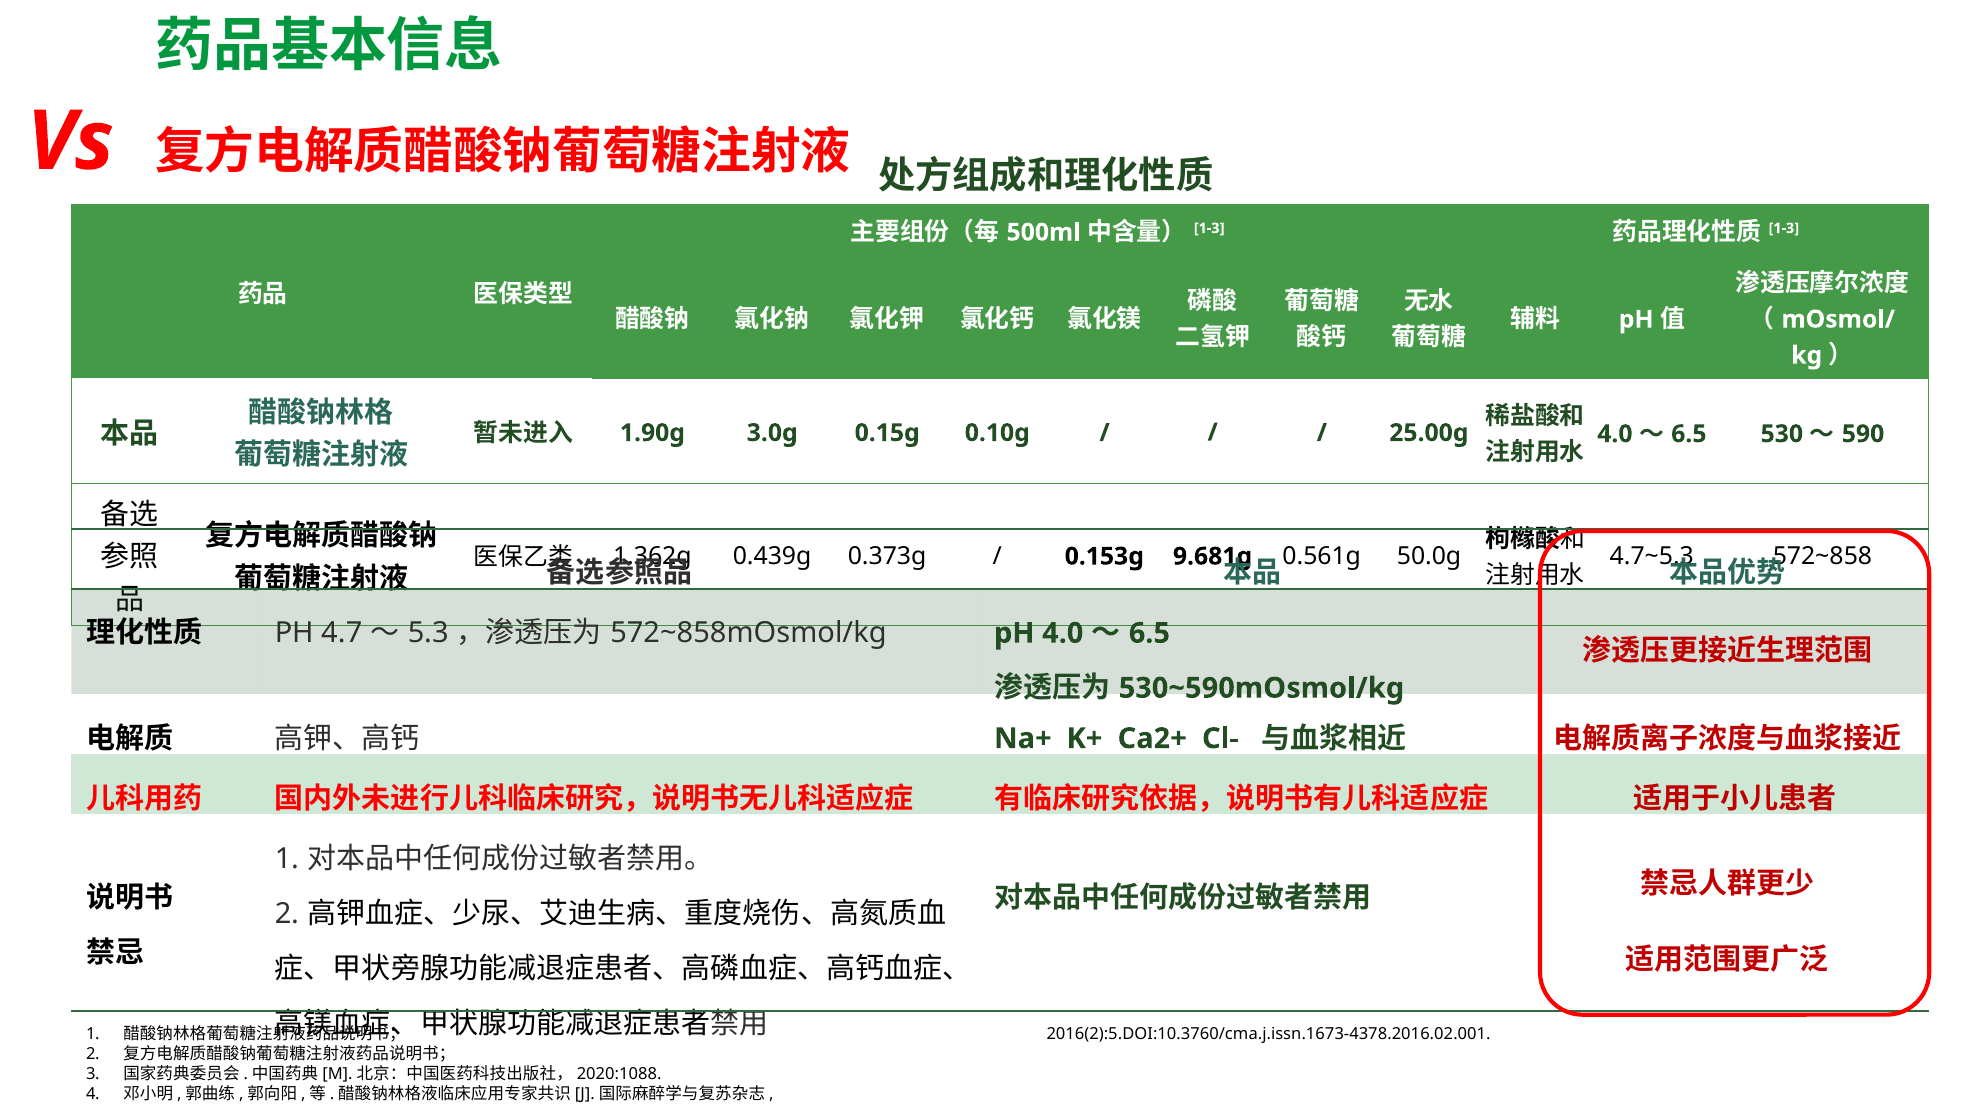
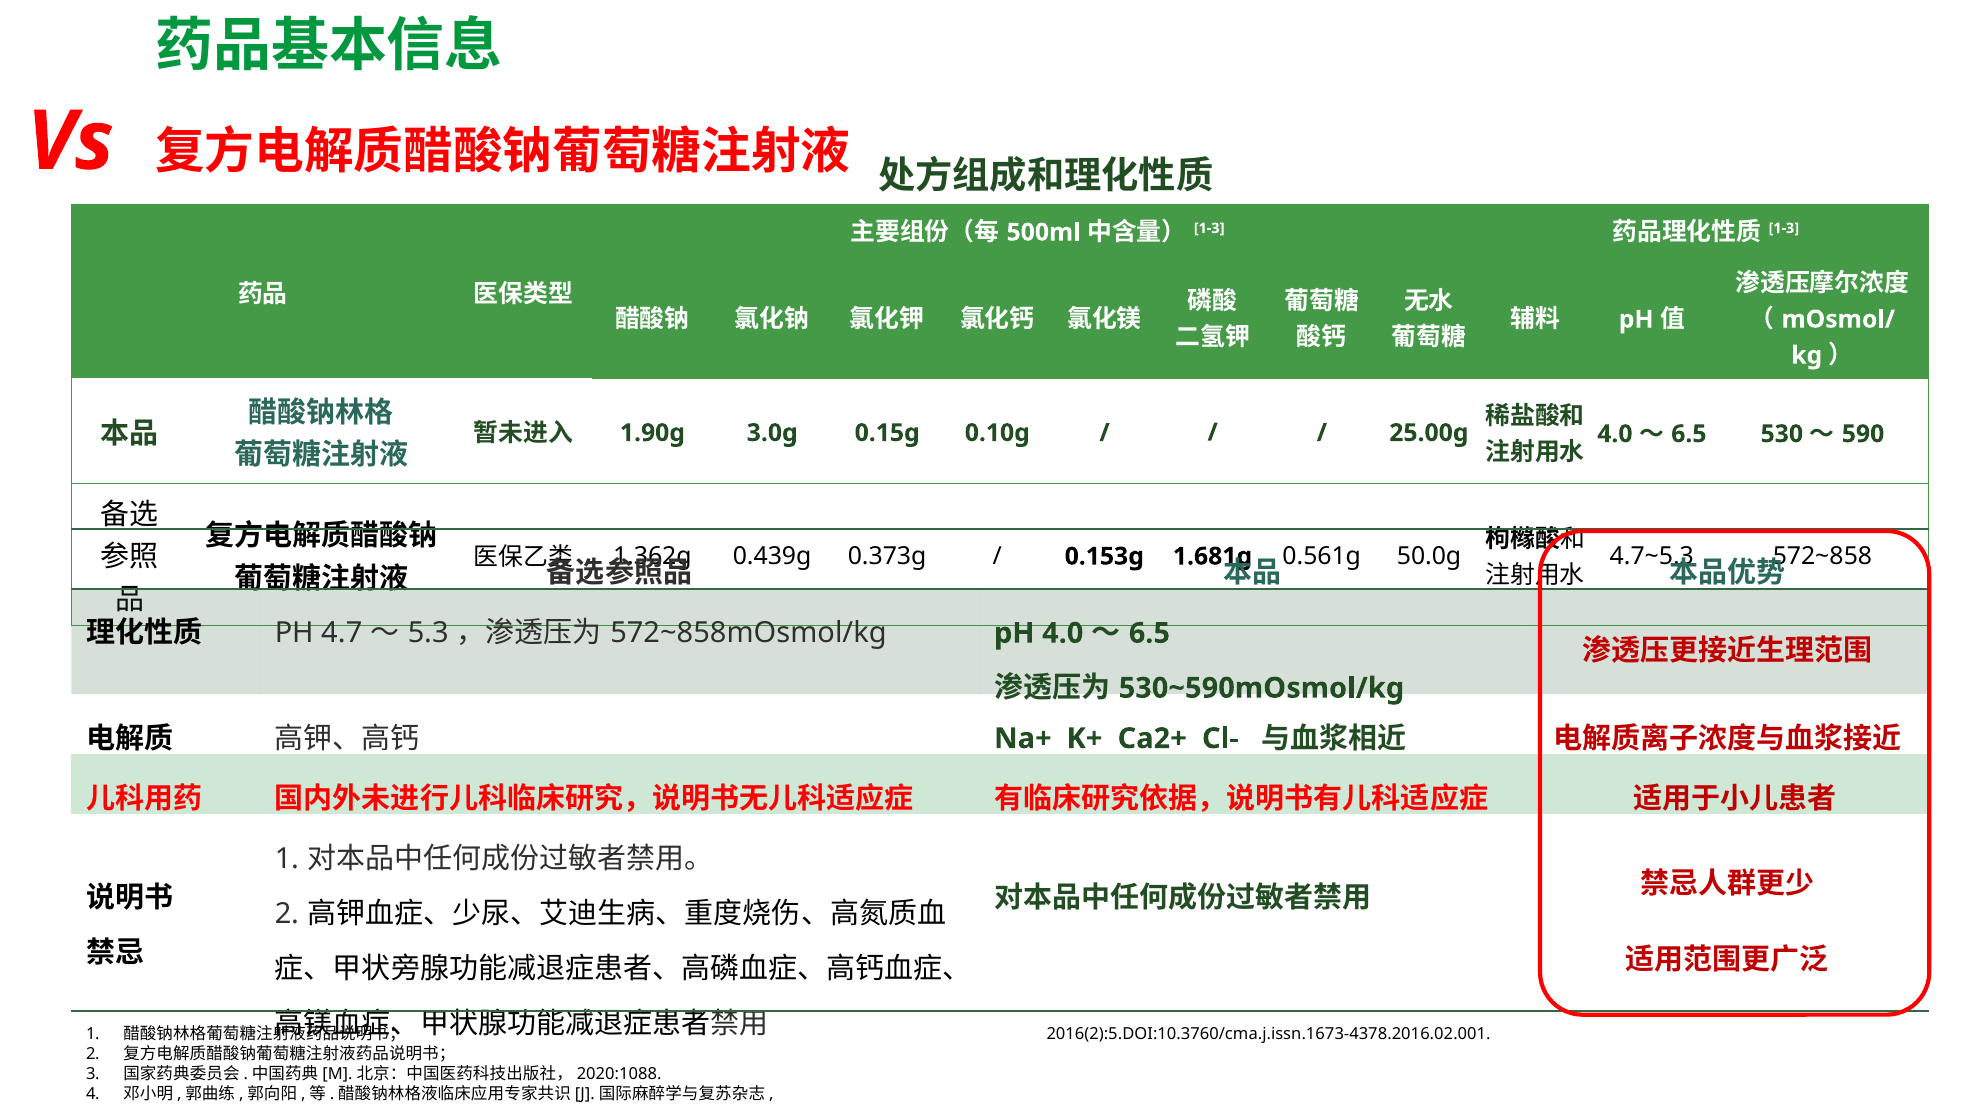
9.681g: 9.681g -> 1.681g (1213, 556)
